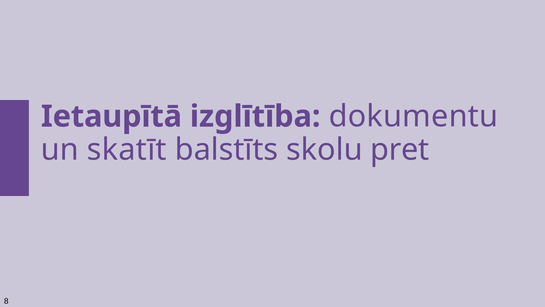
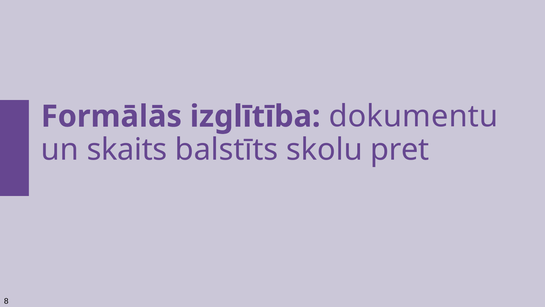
Ietaupītā: Ietaupītā -> Formālās (111, 116)
skatīt: skatīt -> skaits (127, 149)
